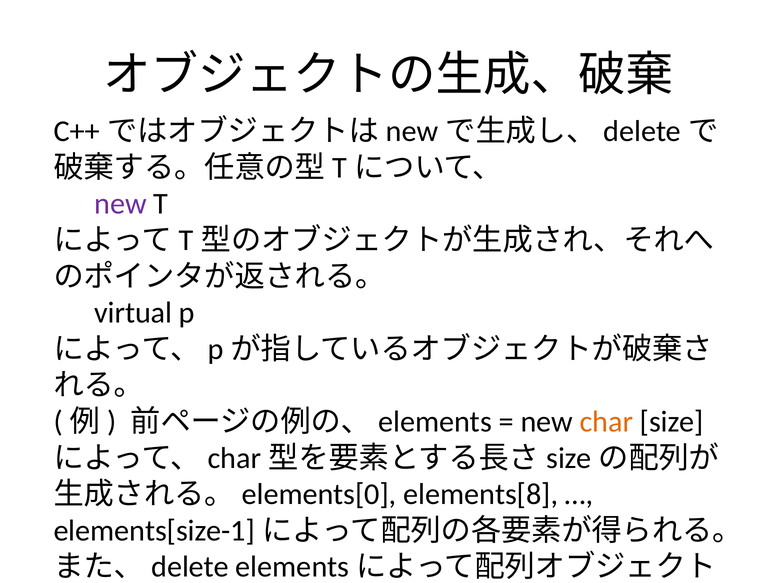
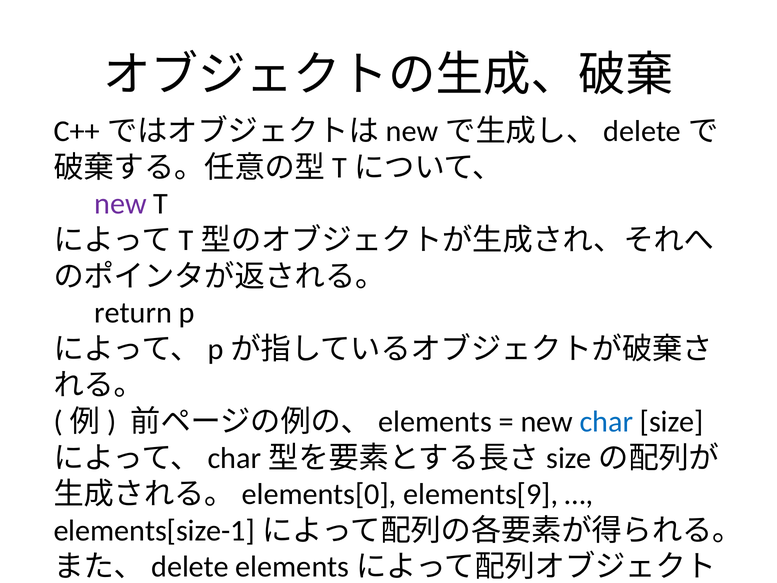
virtual: virtual -> return (133, 313)
char colour: orange -> blue (606, 422)
elements[8: elements[8 -> elements[9 (481, 494)
